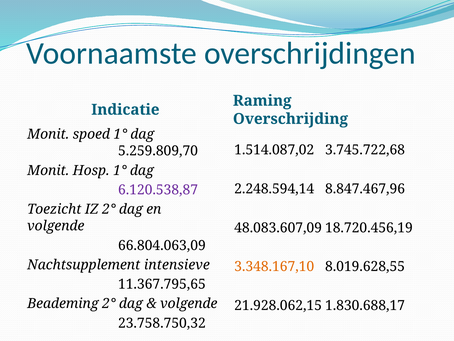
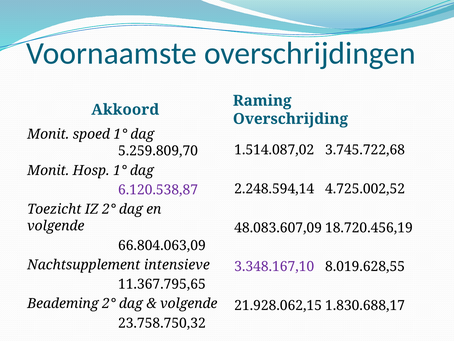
Indicatie: Indicatie -> Akkoord (125, 110)
8.847.467,96: 8.847.467,96 -> 4.725.002,52 (365, 189)
3.348.167,10 colour: orange -> purple (274, 266)
